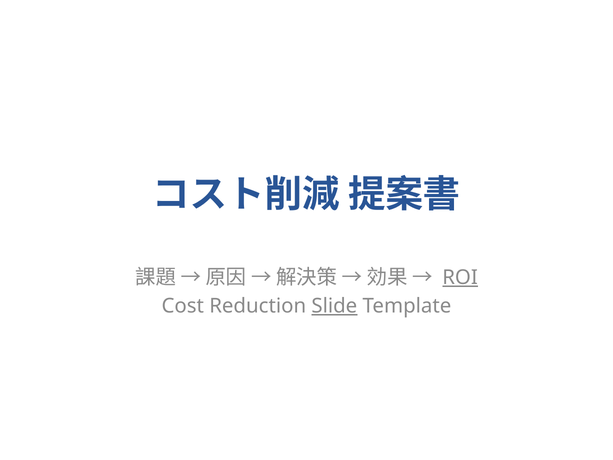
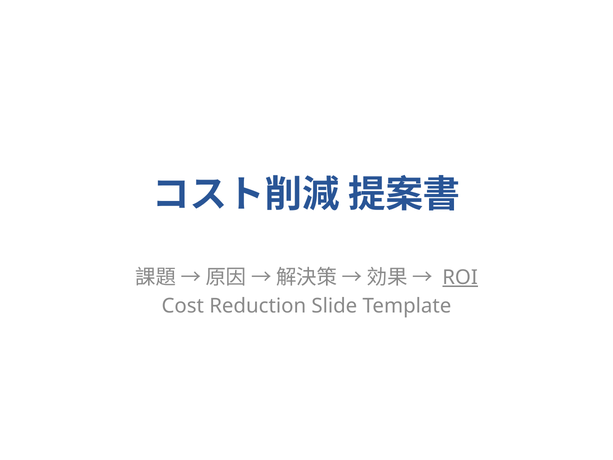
Slide underline: present -> none (334, 306)
